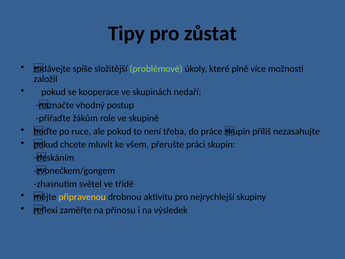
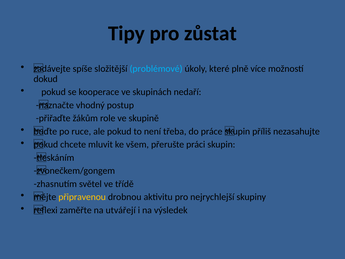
problémové colour: light green -> light blue (156, 69)
založil: založil -> dokud (46, 79)
přínosu: přínosu -> utvářejí (121, 210)
